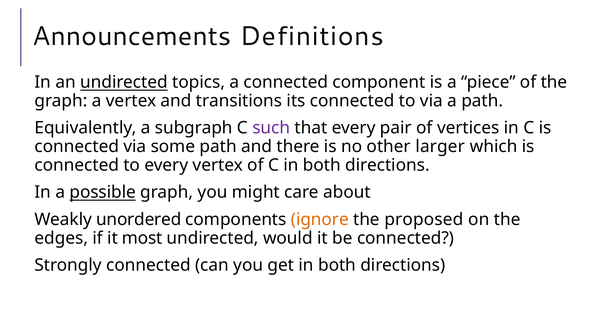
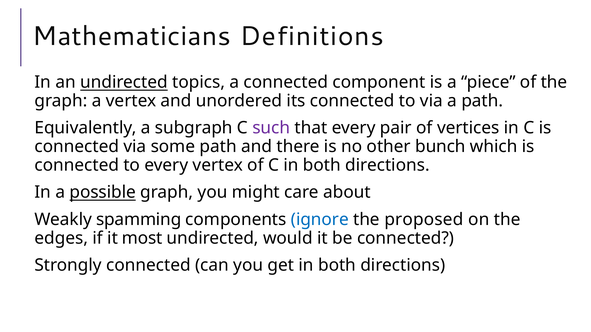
Announcements: Announcements -> Mathematicians (132, 36)
transitions: transitions -> unordered (239, 101)
larger: larger -> bunch (440, 147)
unordered: unordered -> spamming (139, 220)
ignore colour: orange -> blue (320, 220)
